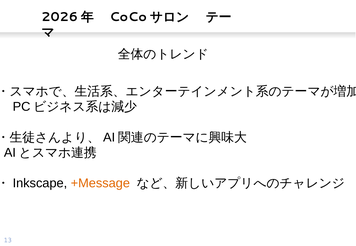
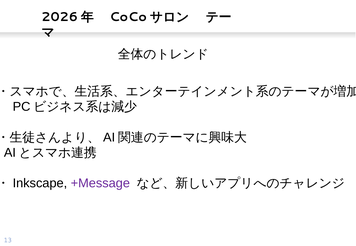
+Message colour: orange -> purple (100, 184)
